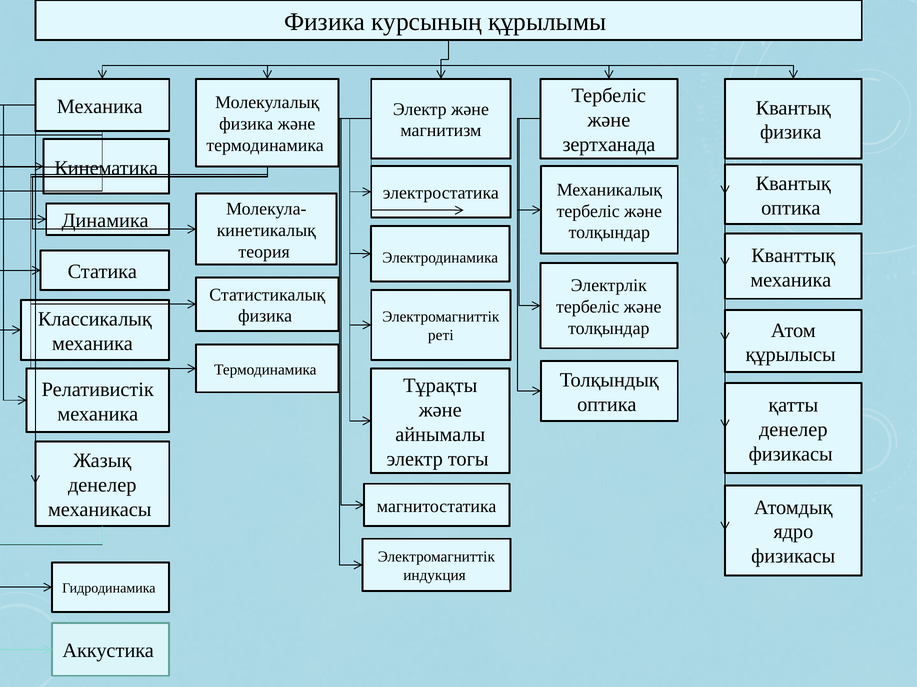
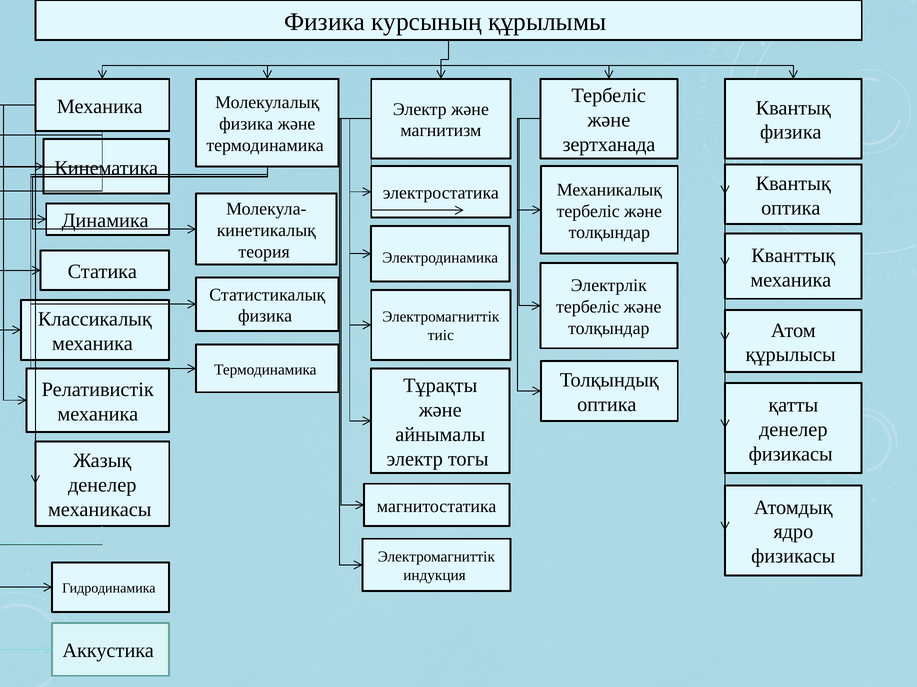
реті: реті -> тиіс (441, 336)
